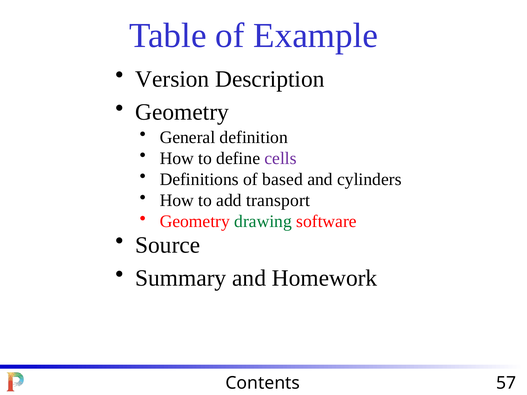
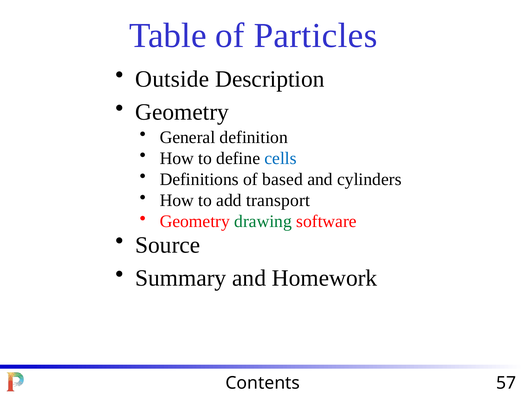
Example: Example -> Particles (316, 36)
Version: Version -> Outside (172, 79)
cells colour: purple -> blue (281, 158)
